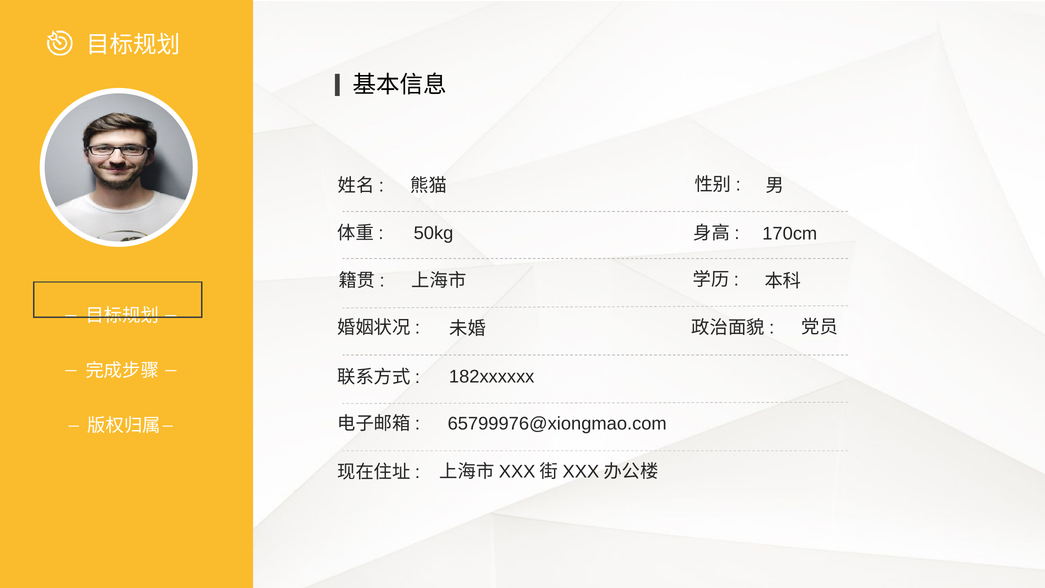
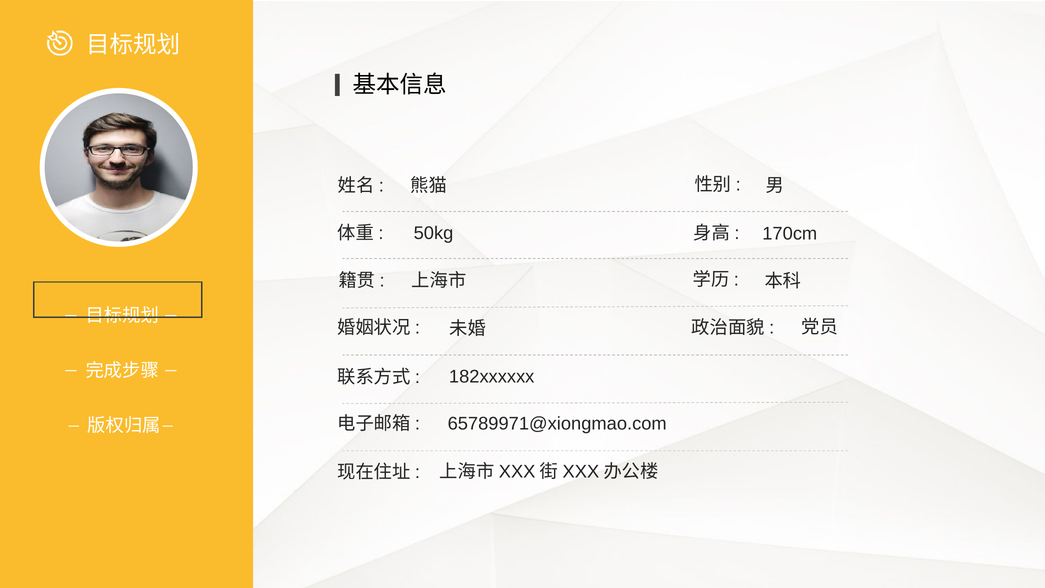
65799976@xiongmao.com: 65799976@xiongmao.com -> 65789971@xiongmao.com (557, 423)
